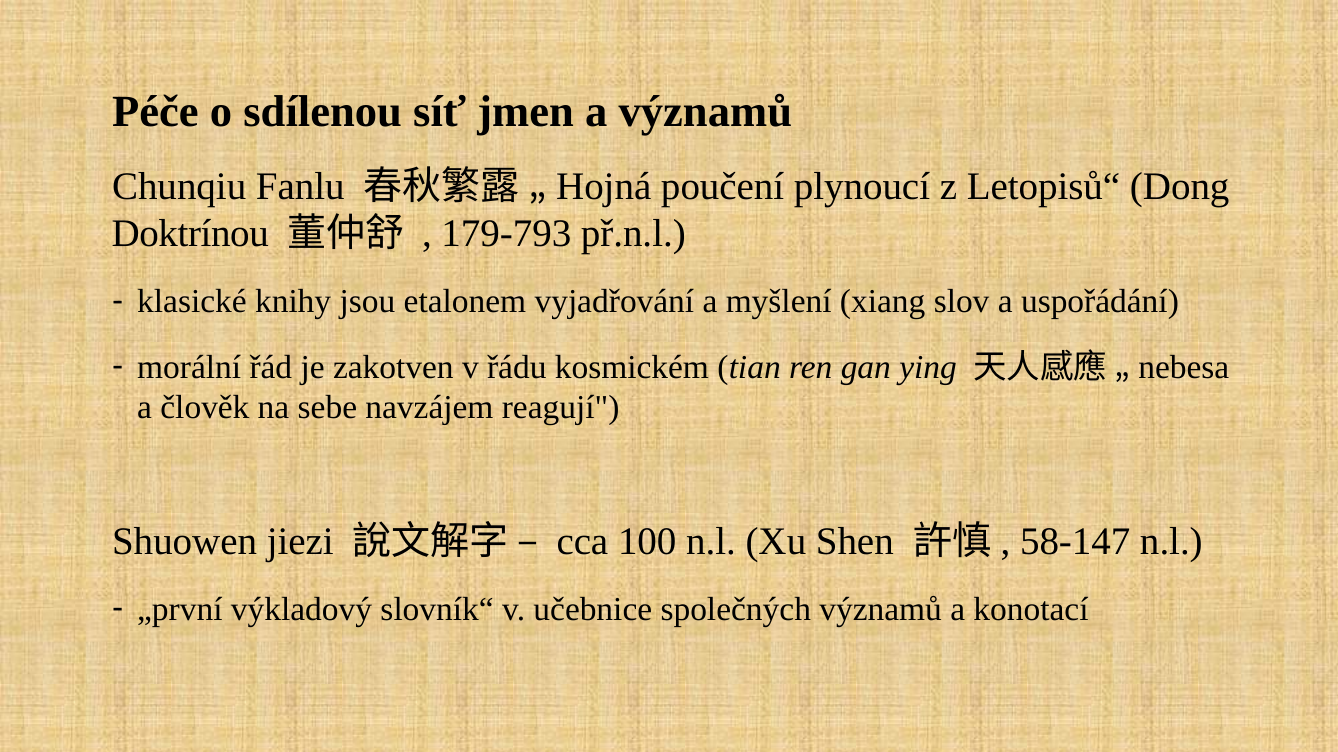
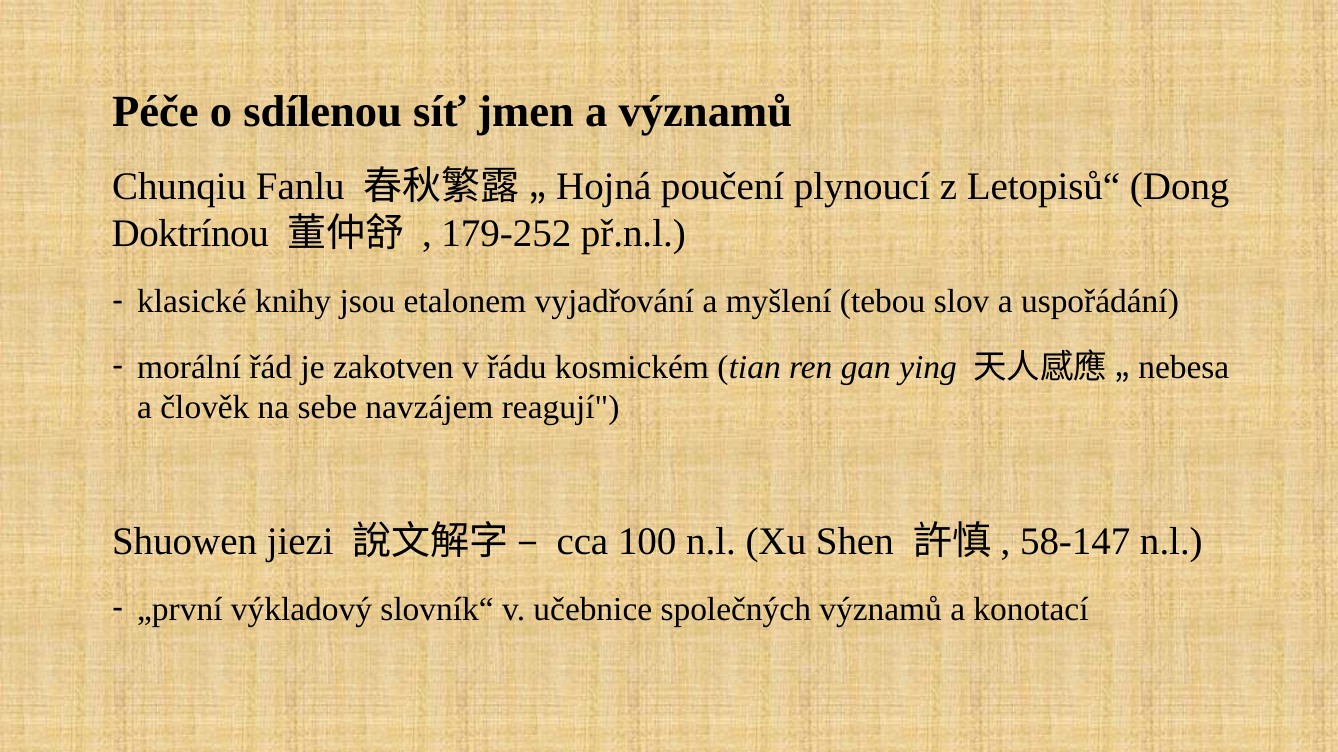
179-793: 179-793 -> 179-252 (506, 234)
xiang: xiang -> tebou (883, 302)
